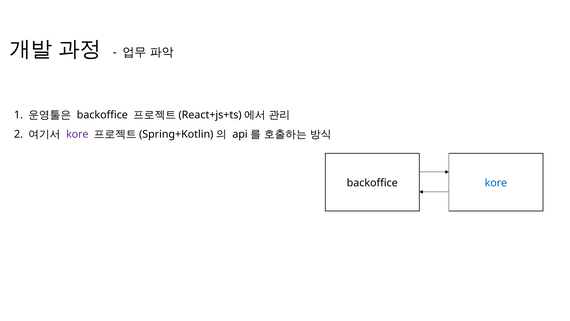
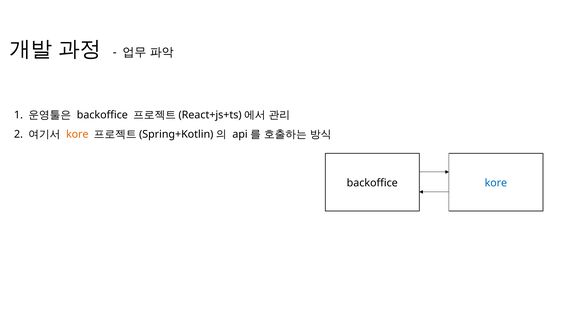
kore colour: purple -> orange (77, 134)
